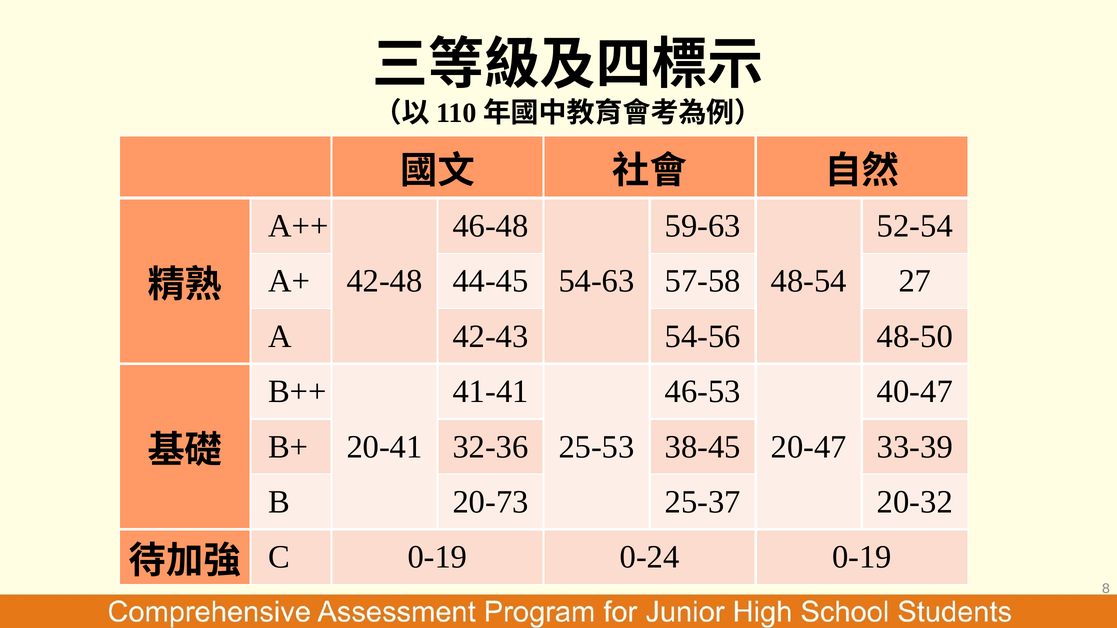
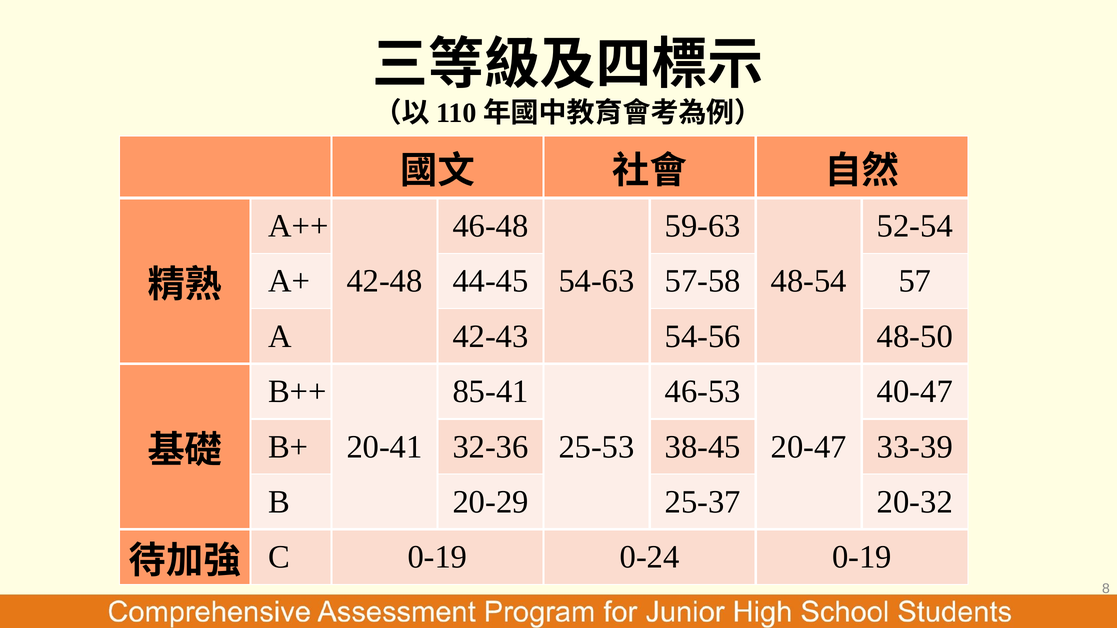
27: 27 -> 57 (915, 281)
41-41: 41-41 -> 85-41 (491, 392)
20-73: 20-73 -> 20-29 (491, 502)
